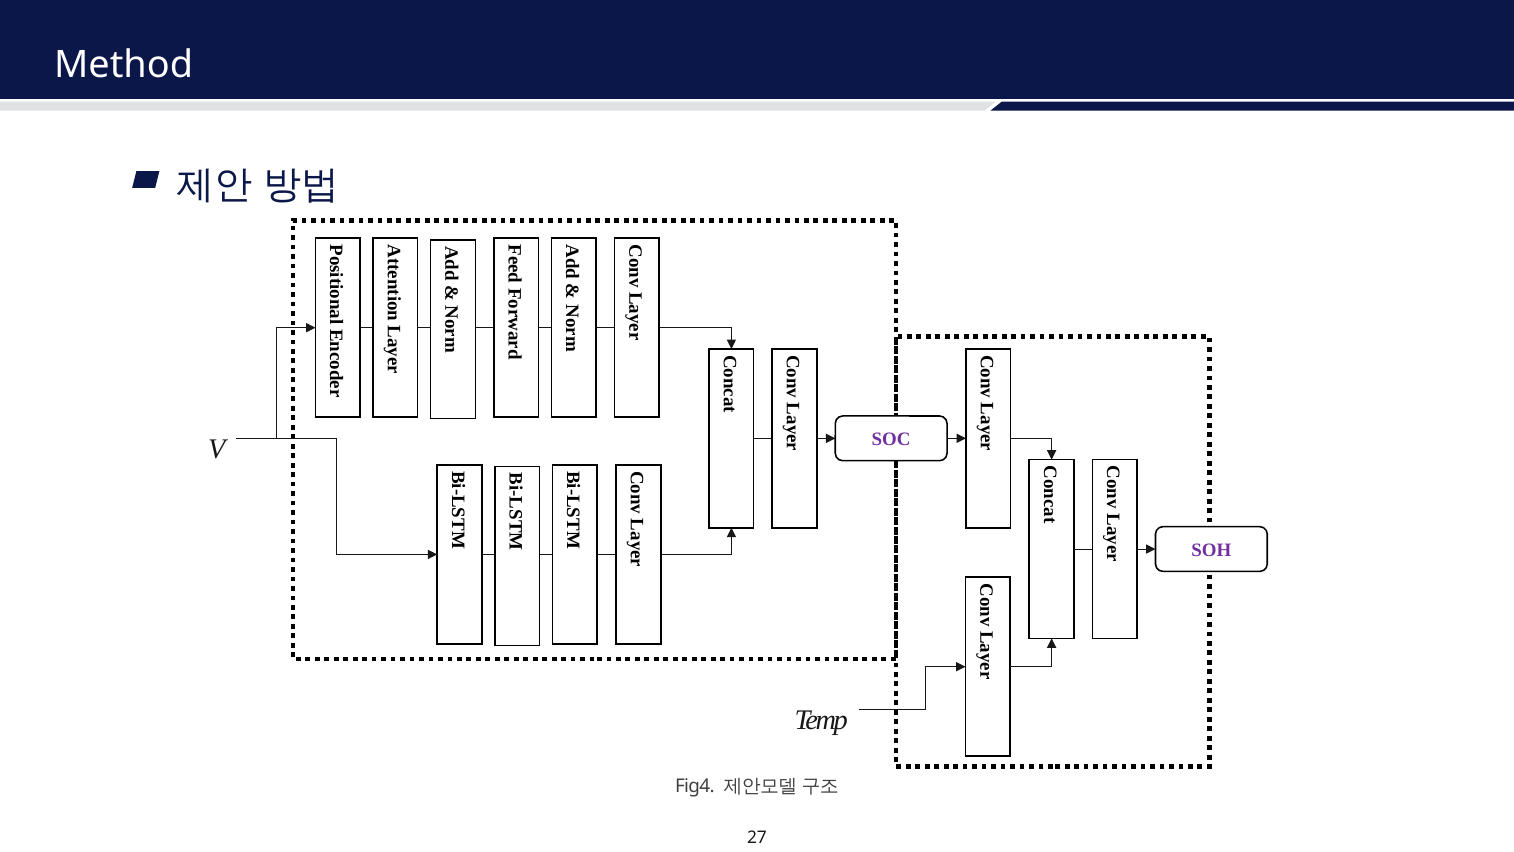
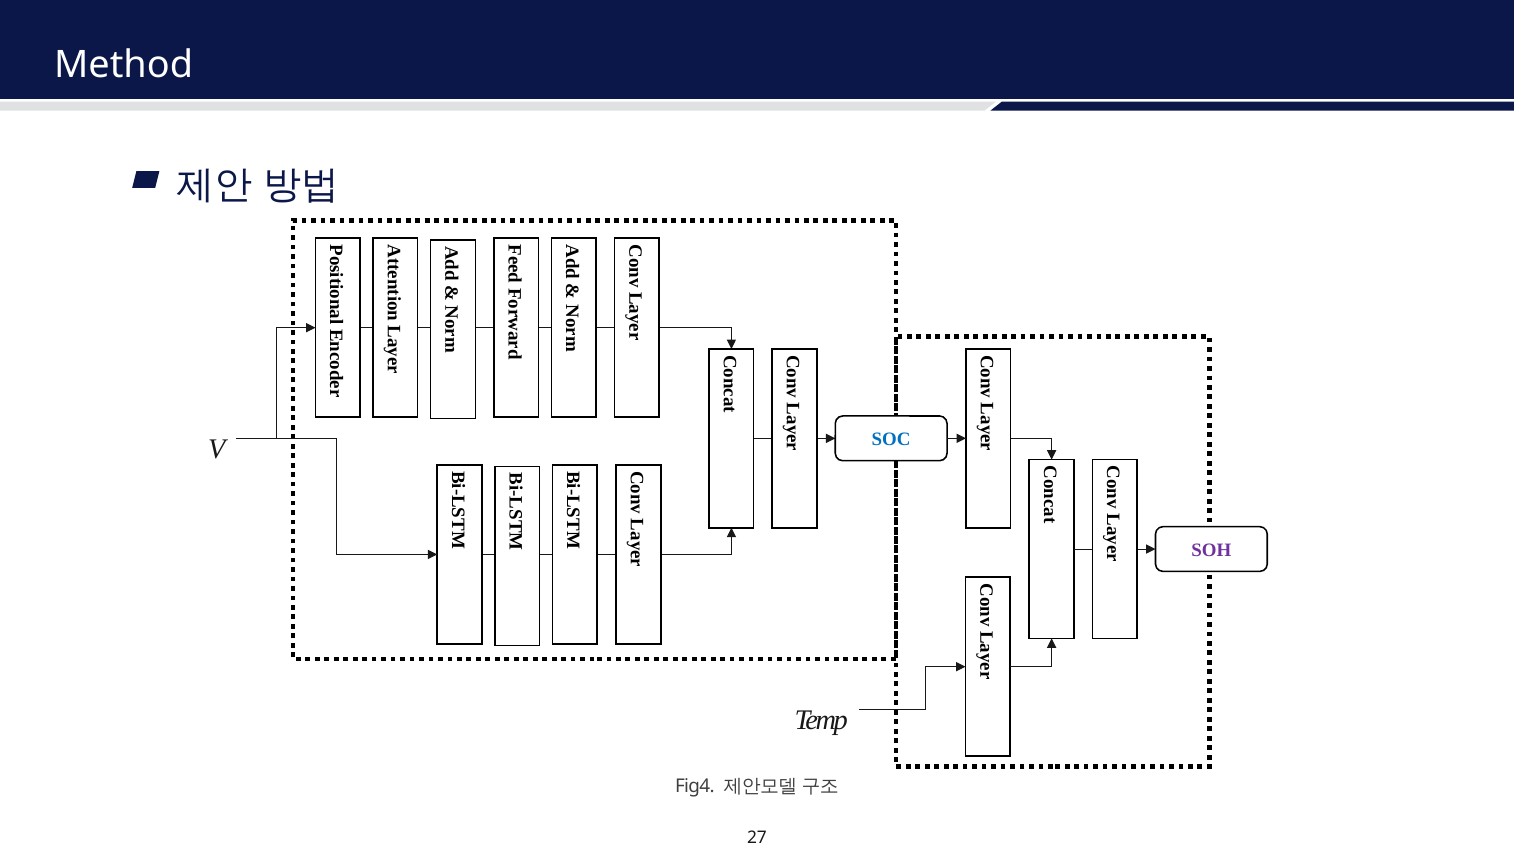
SOC colour: purple -> blue (891, 439)
